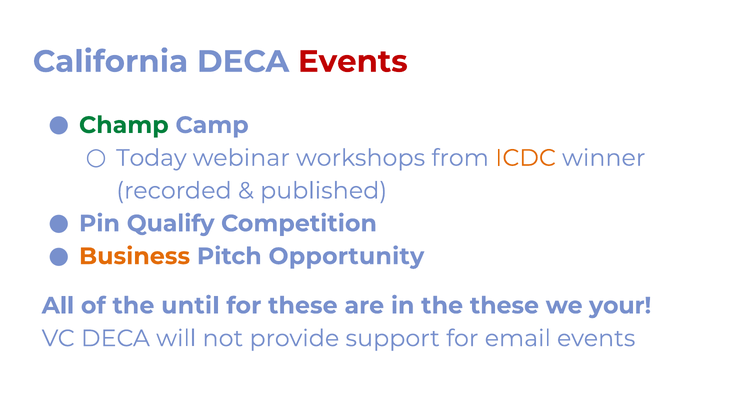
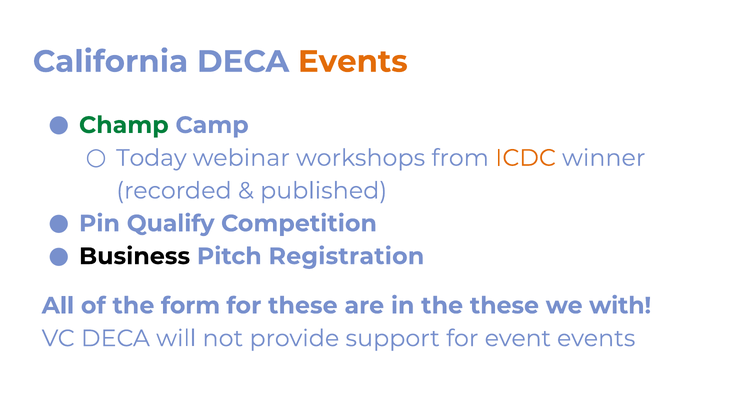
Events colour: red -> orange (353, 62)
Business colour: orange -> black (135, 256)
Opportunity: Opportunity -> Registration (346, 256)
until: until -> form (191, 306)
your: your -> with (620, 306)
email: email -> event (518, 338)
